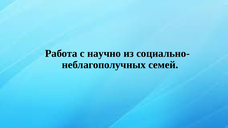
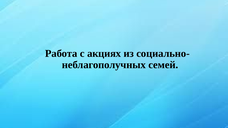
научно: научно -> акциях (104, 54)
